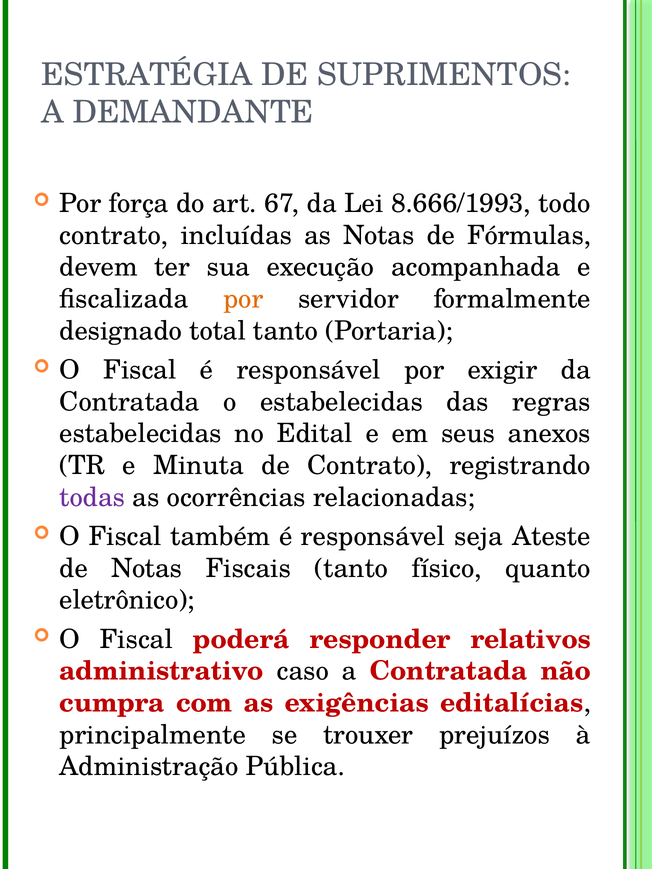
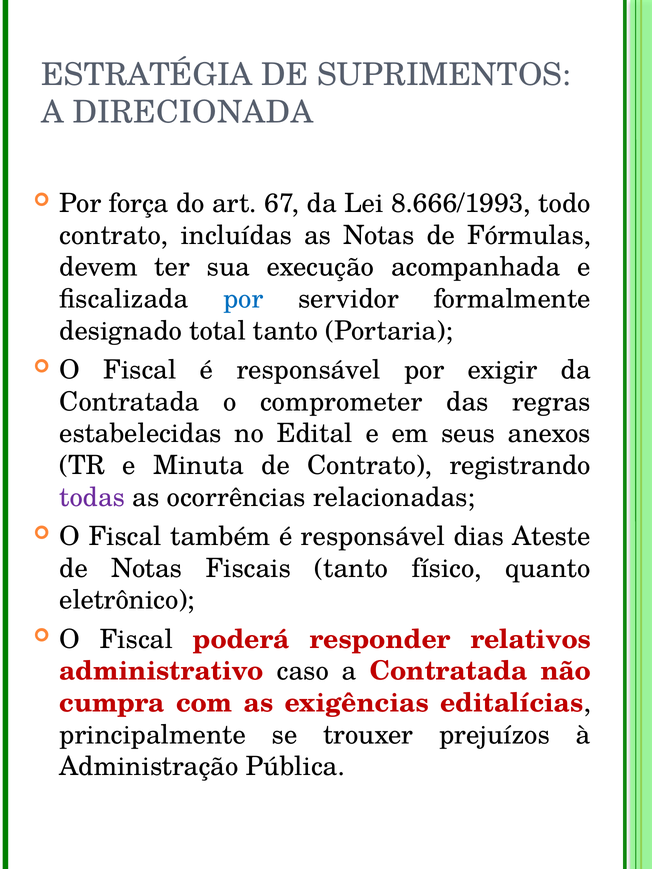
DEMANDANTE: DEMANDANTE -> DIRECIONADA (193, 112)
por colour: orange -> blue (243, 299)
o estabelecidas: estabelecidas -> comprometer (341, 402)
seja: seja -> dias (479, 537)
